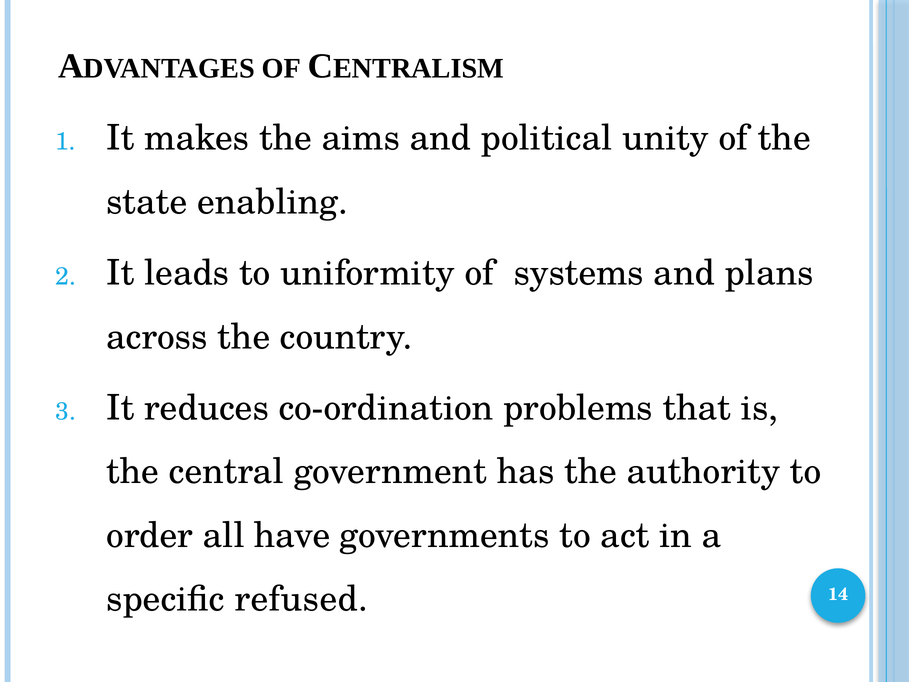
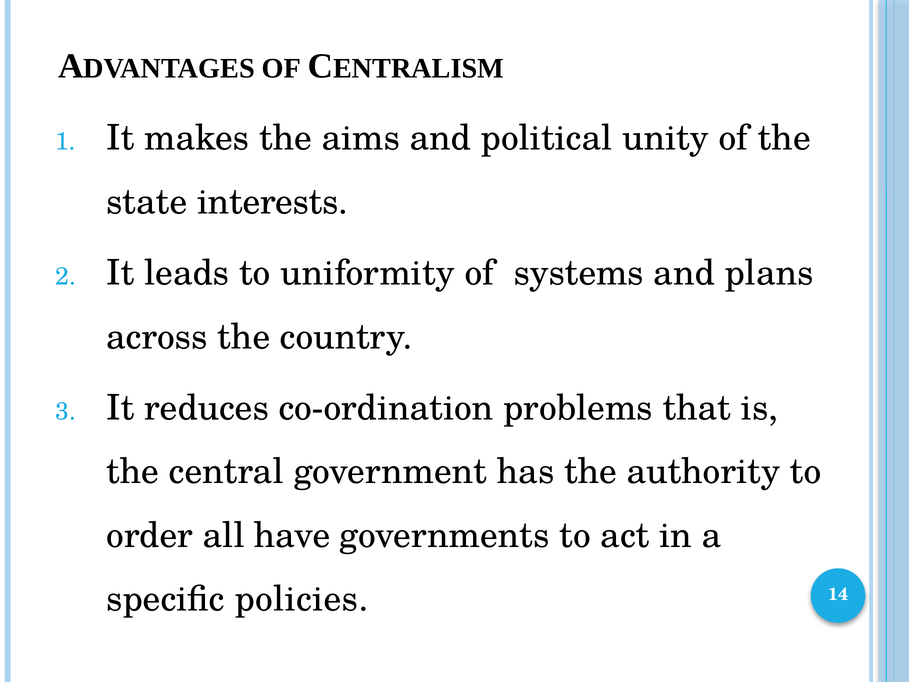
enabling: enabling -> interests (273, 202)
refused: refused -> policies (301, 599)
